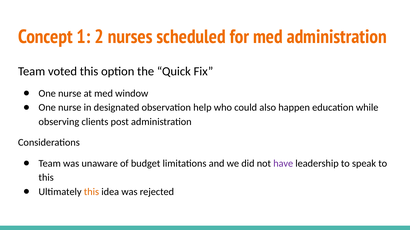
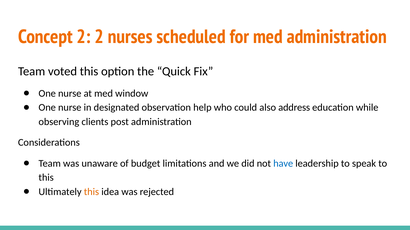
Concept 1: 1 -> 2 (84, 37)
happen: happen -> address (294, 108)
have colour: purple -> blue (283, 164)
